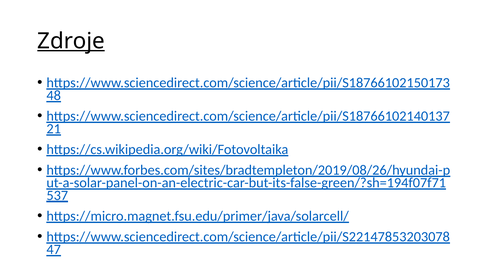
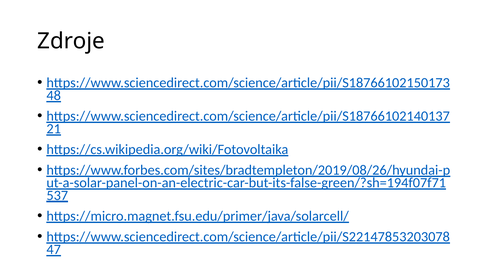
Zdroje underline: present -> none (71, 41)
